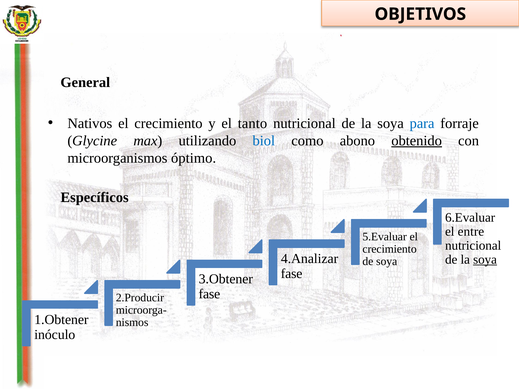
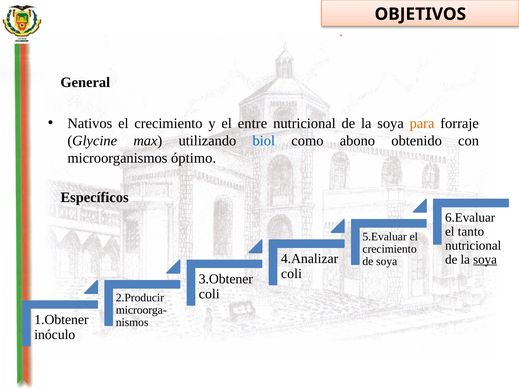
tanto: tanto -> entre (252, 123)
para colour: blue -> orange (422, 123)
obtenido underline: present -> none (417, 141)
entre: entre -> tanto (471, 232)
fase: fase -> coli (291, 274)
fase: fase -> coli (209, 294)
